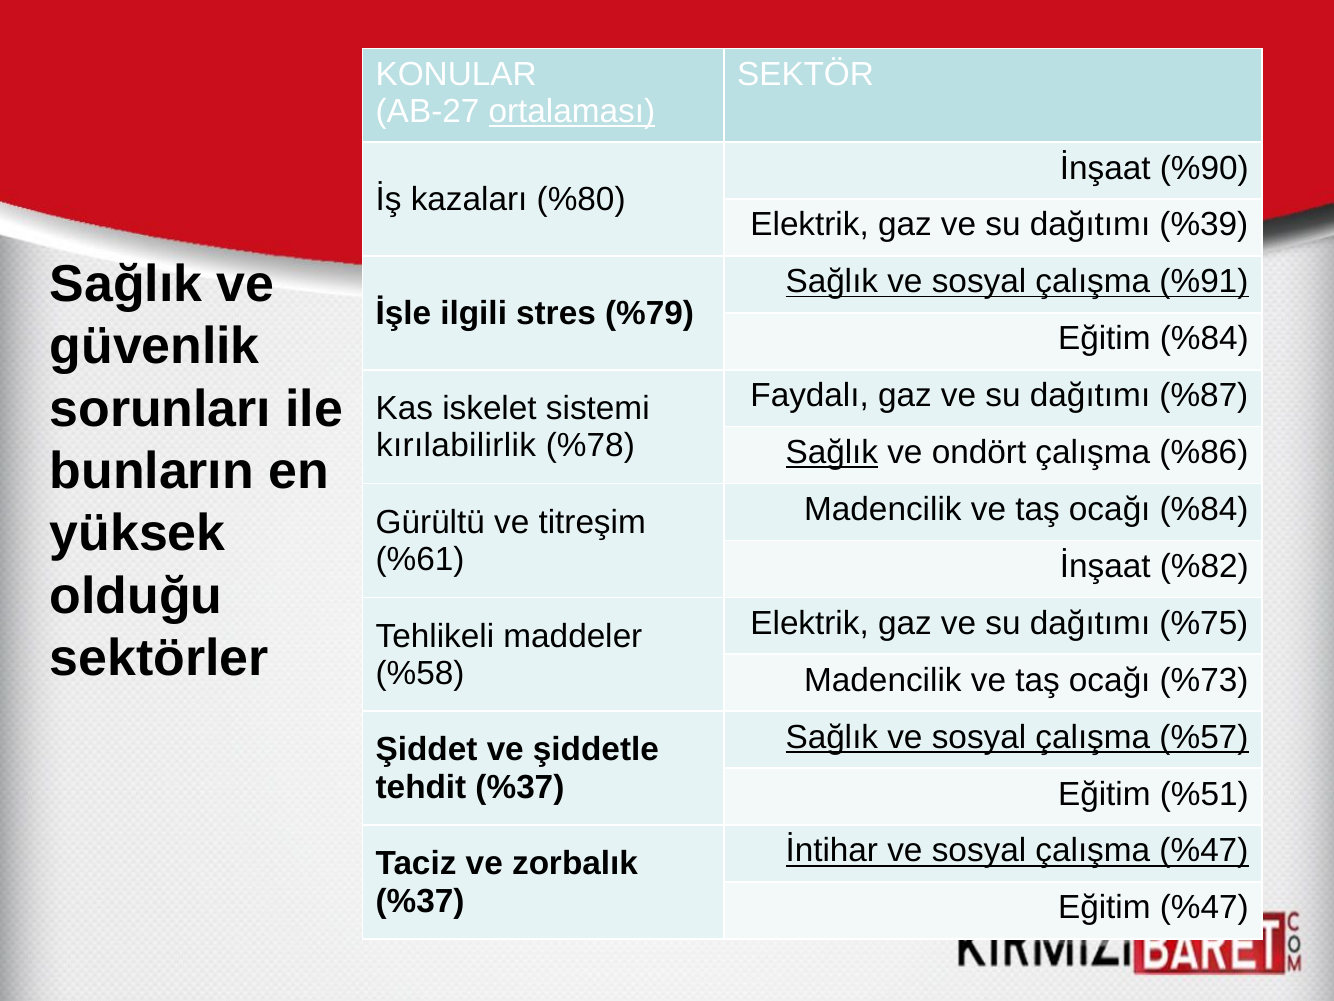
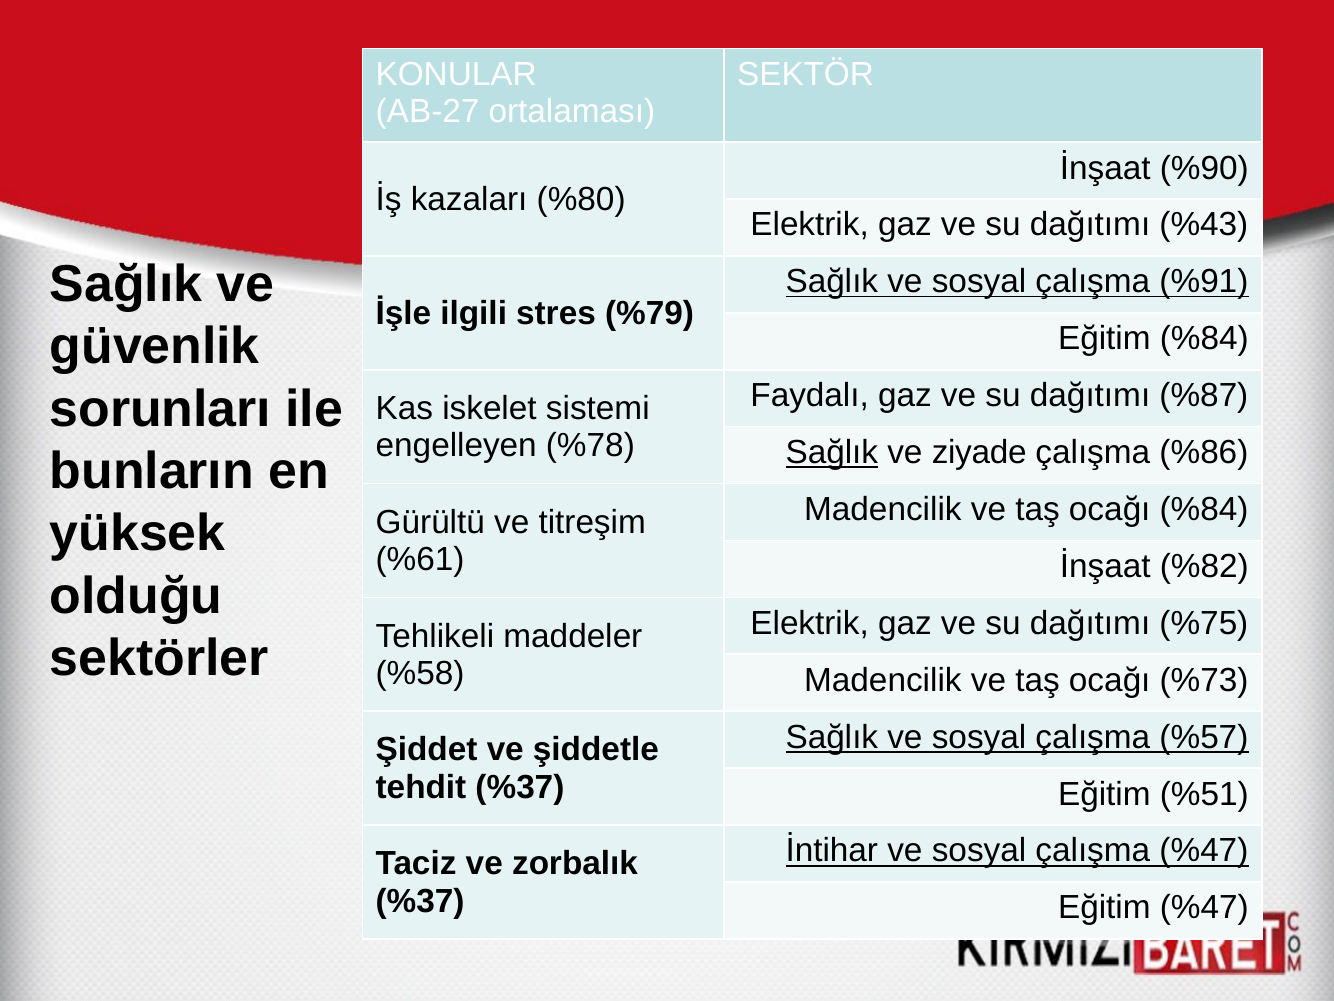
ortalaması underline: present -> none (572, 112)
%39: %39 -> %43 (1204, 225)
kırılabilirlik: kırılabilirlik -> engelleyen (456, 446)
ondört: ondört -> ziyade (979, 452)
